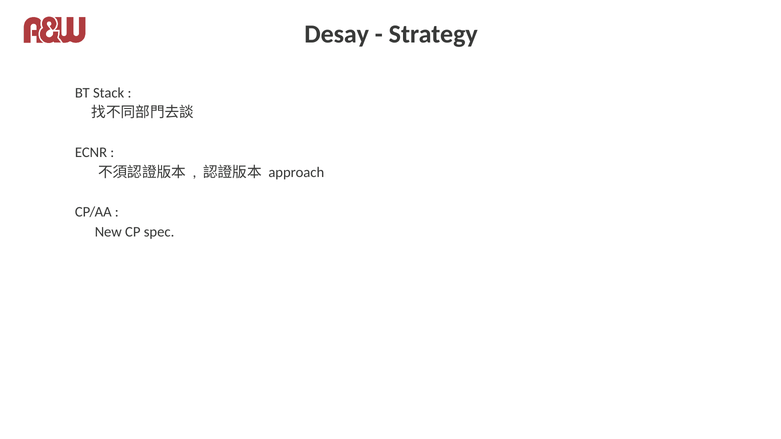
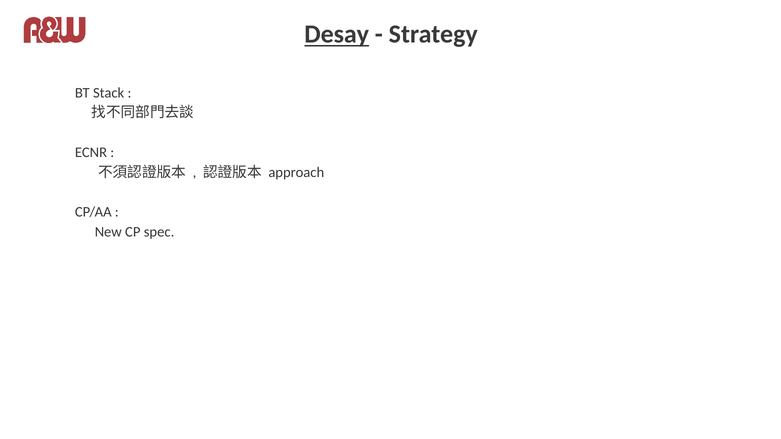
Desay underline: none -> present (337, 34)
